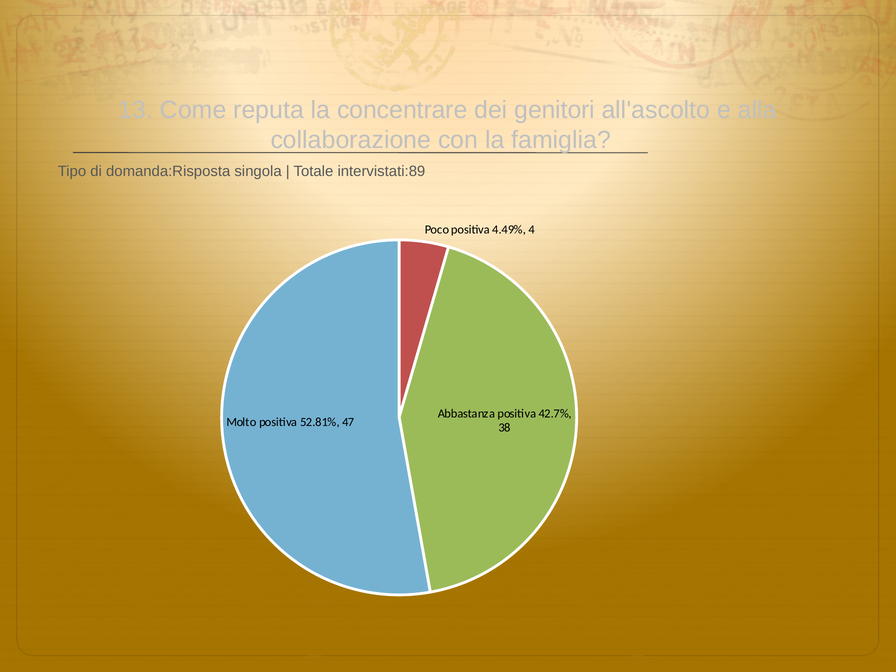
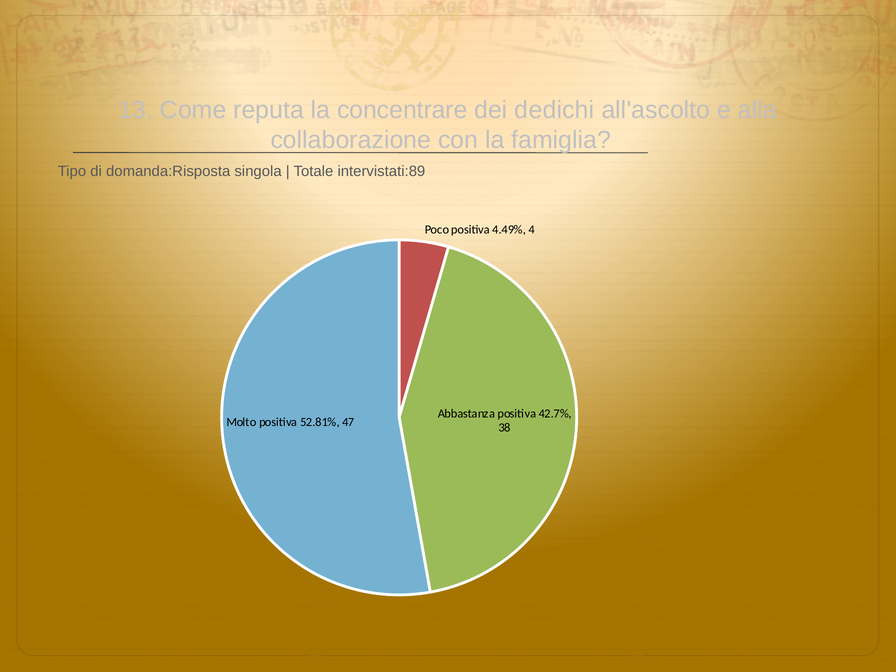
genitori: genitori -> dedichi (554, 110)
